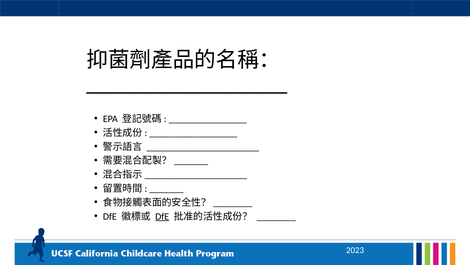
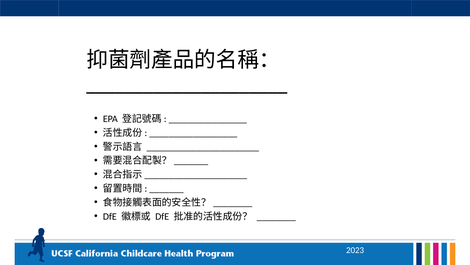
DfE underline: present -> none (162, 216)
